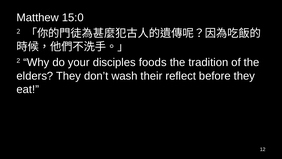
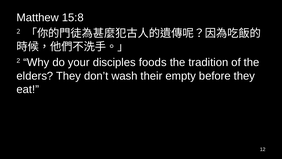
15:0: 15:0 -> 15:8 (73, 18)
reflect: reflect -> empty (181, 76)
